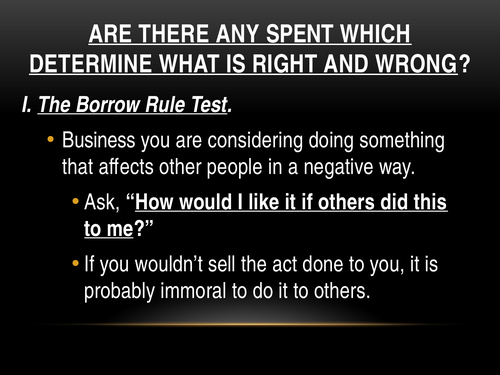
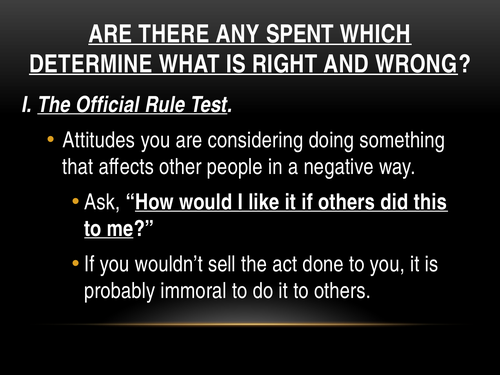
Borrow: Borrow -> Official (108, 105)
Business: Business -> Attitudes (99, 140)
